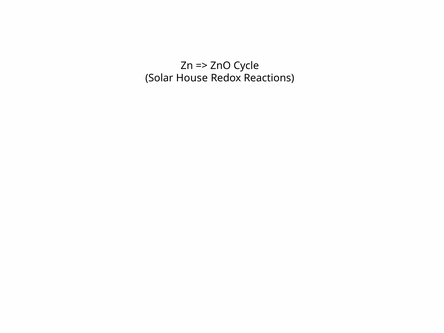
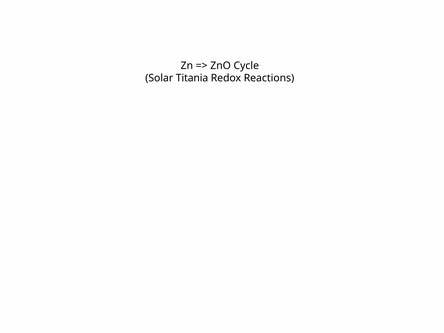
House: House -> Titania (192, 78)
